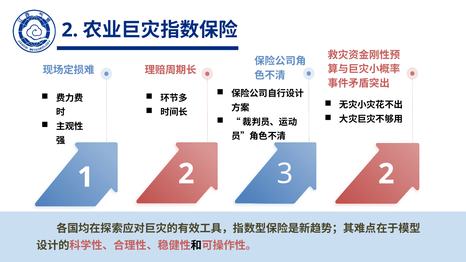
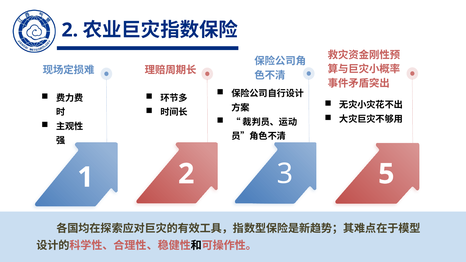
1 2: 2 -> 5 (386, 174)
